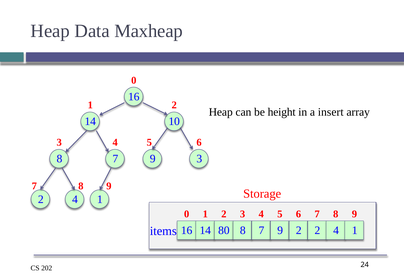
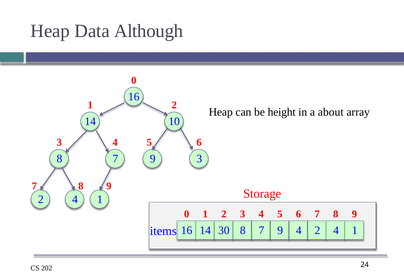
Maxheap: Maxheap -> Although (149, 31)
insert: insert -> about (331, 112)
80: 80 -> 30 (224, 230)
9 2: 2 -> 4 (299, 230)
